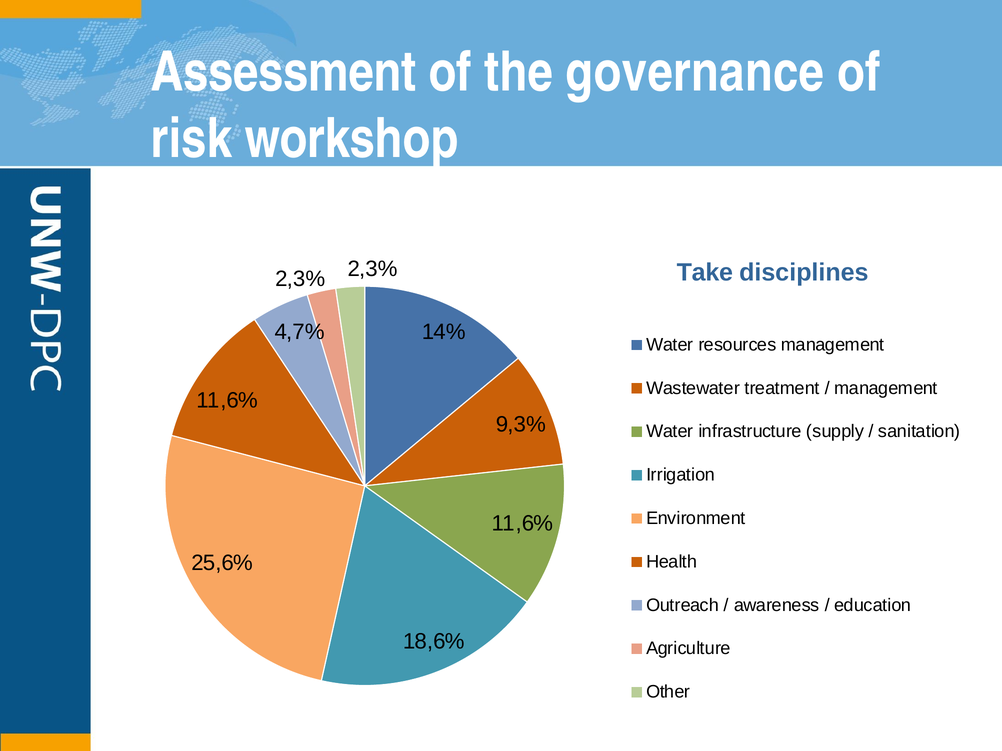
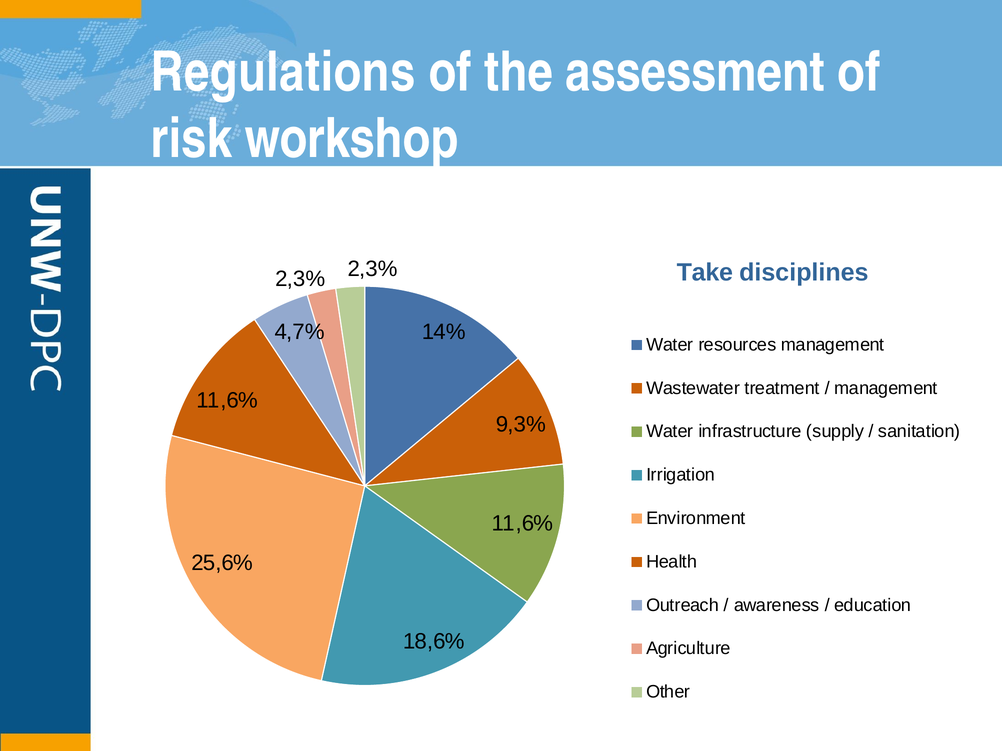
Assessment: Assessment -> Regulations (283, 72)
governance: governance -> assessment (695, 72)
